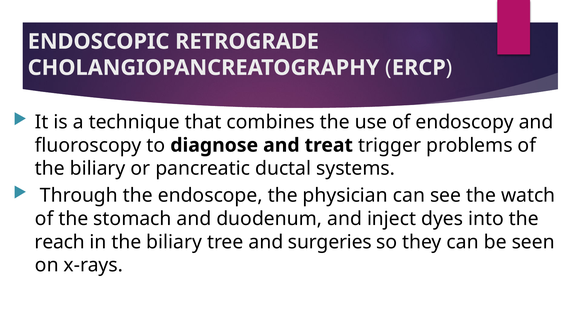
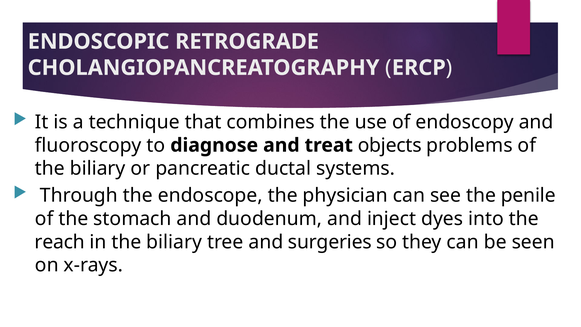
trigger: trigger -> objects (390, 145)
watch: watch -> penile (528, 195)
